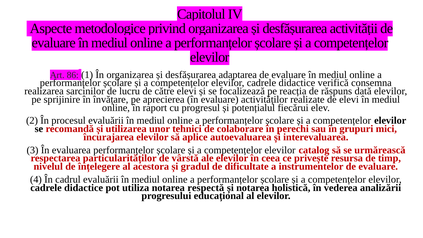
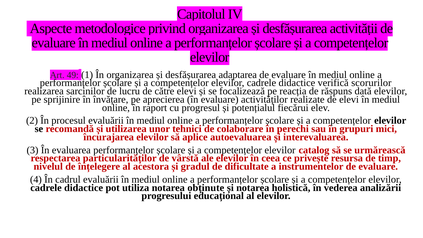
86: 86 -> 49 (73, 75)
consemna: consemna -> scorurilor (371, 83)
respectă: respectă -> obținute (206, 188)
